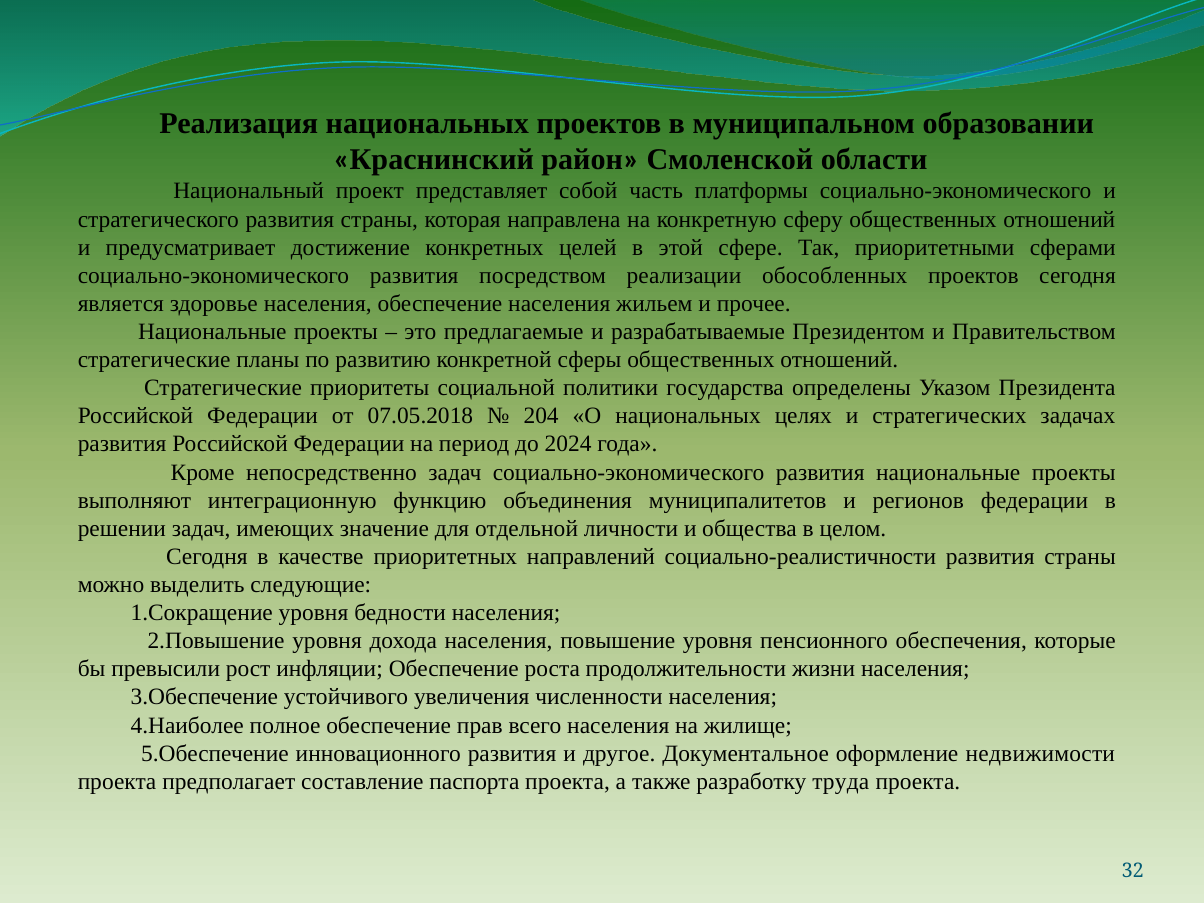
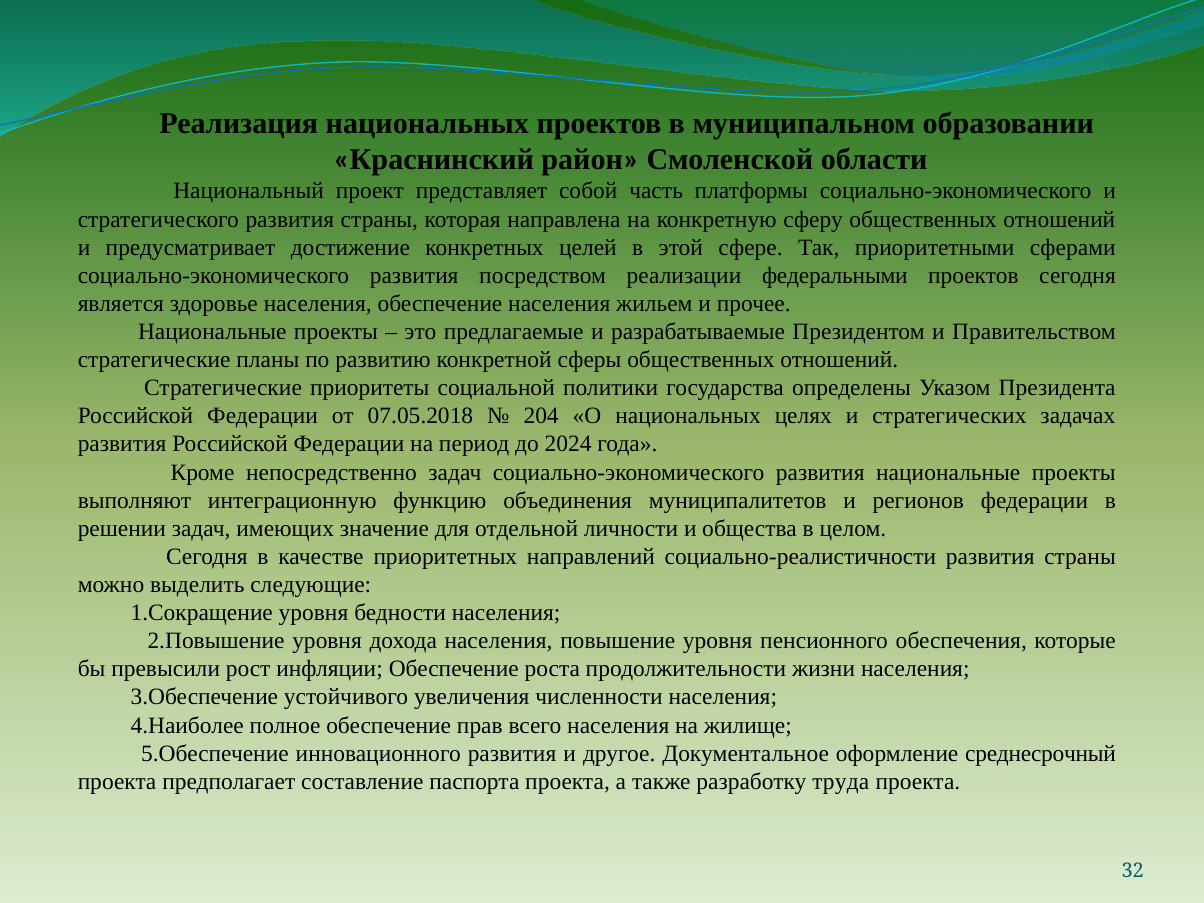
обособленных: обособленных -> федеральными (835, 276)
недвижимости: недвижимости -> среднесрочный (1041, 753)
